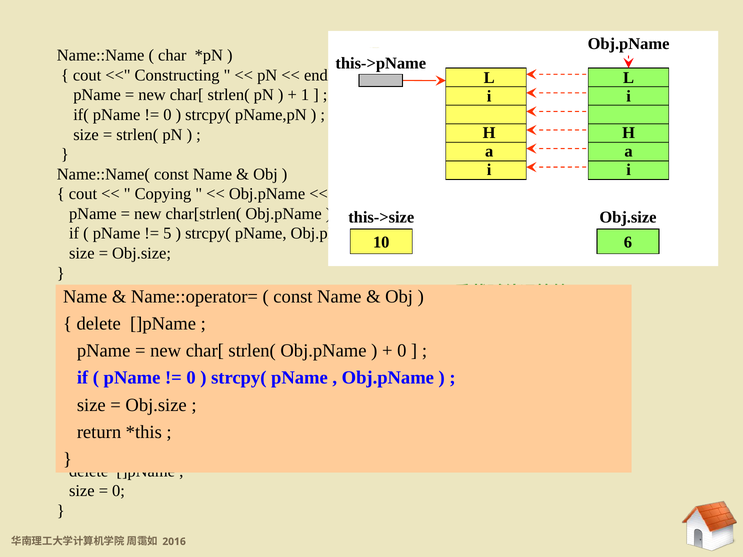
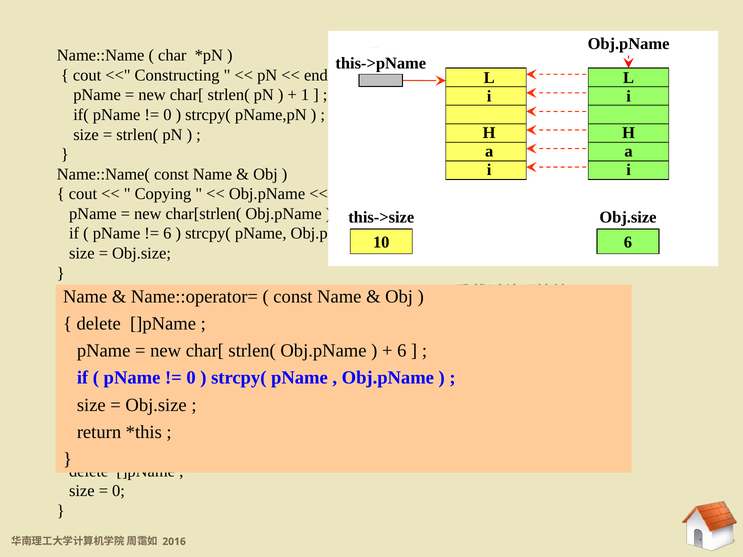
5: 5 -> 6 (167, 234)
0: 0 -> 6 (402, 351)
